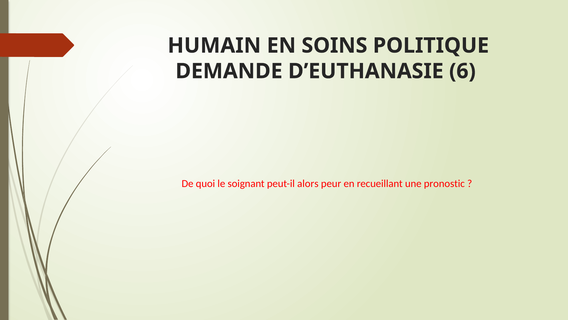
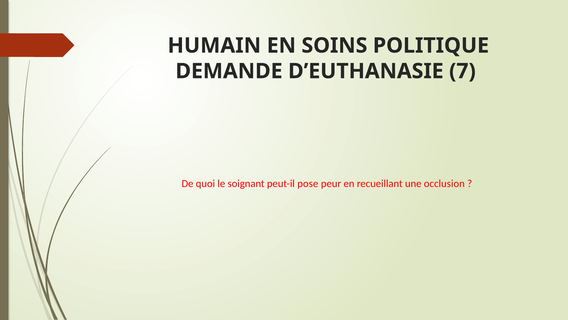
6: 6 -> 7 (462, 71)
alors: alors -> pose (308, 183)
pronostic: pronostic -> occlusion (444, 183)
